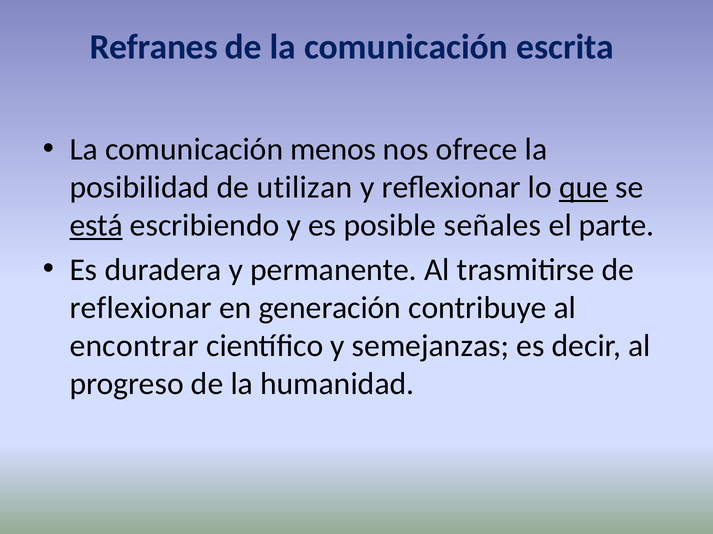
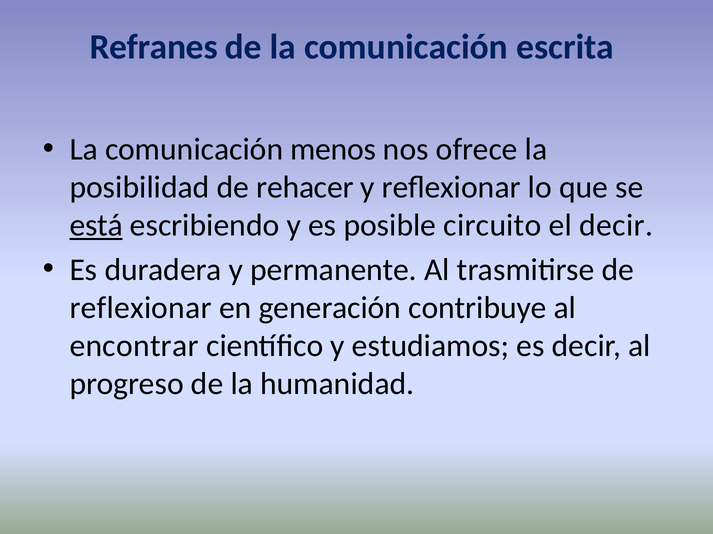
utilizan: utilizan -> rehacer (305, 188)
que underline: present -> none (584, 188)
señales: señales -> circuito (492, 226)
el parte: parte -> decir (616, 226)
semejanzas: semejanzas -> estudiamos (431, 346)
